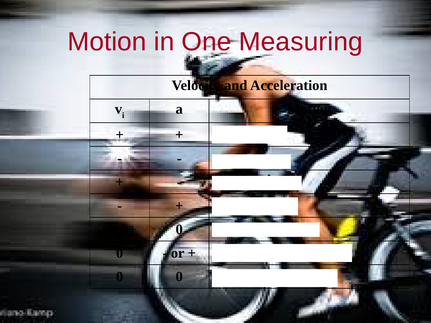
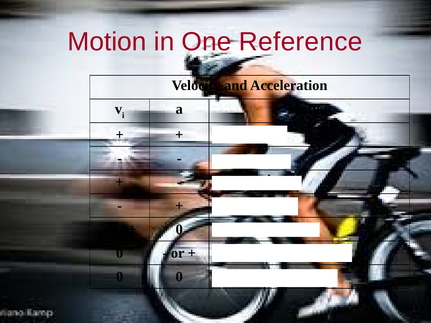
Measuring: Measuring -> Reference (301, 42)
